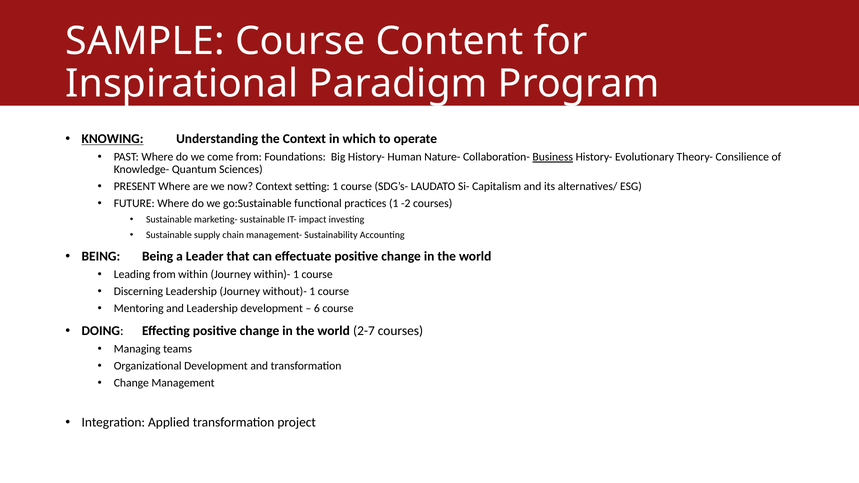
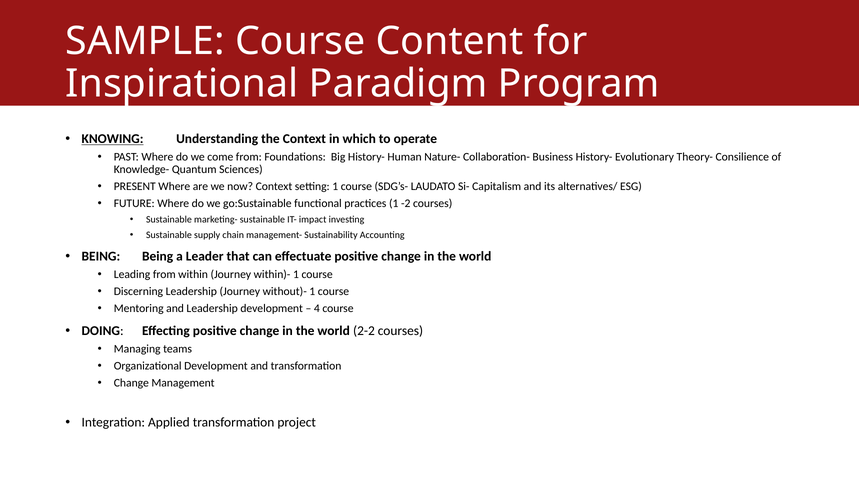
Business underline: present -> none (553, 157)
6: 6 -> 4 (317, 308)
2-7: 2-7 -> 2-2 (364, 331)
